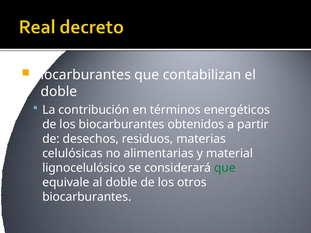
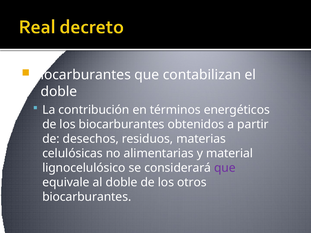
que colour: green -> purple (225, 168)
